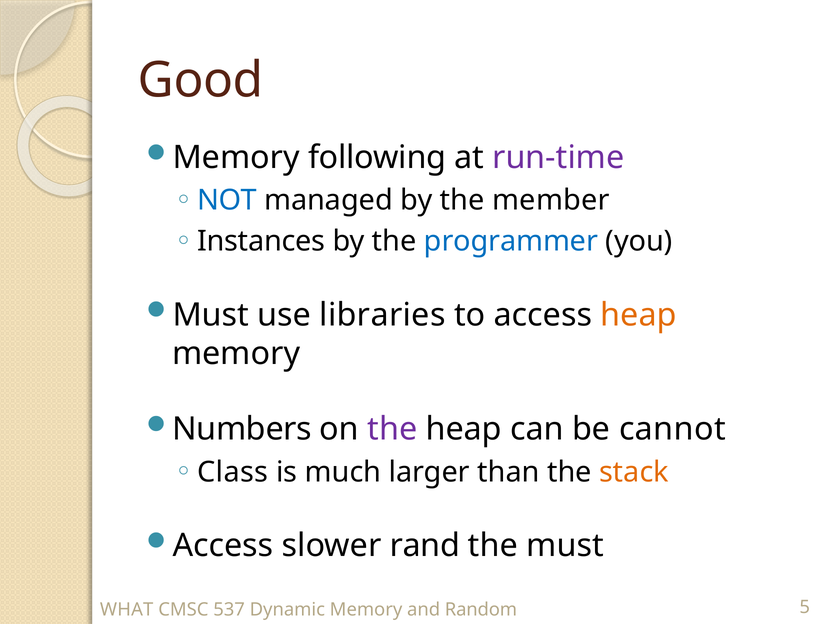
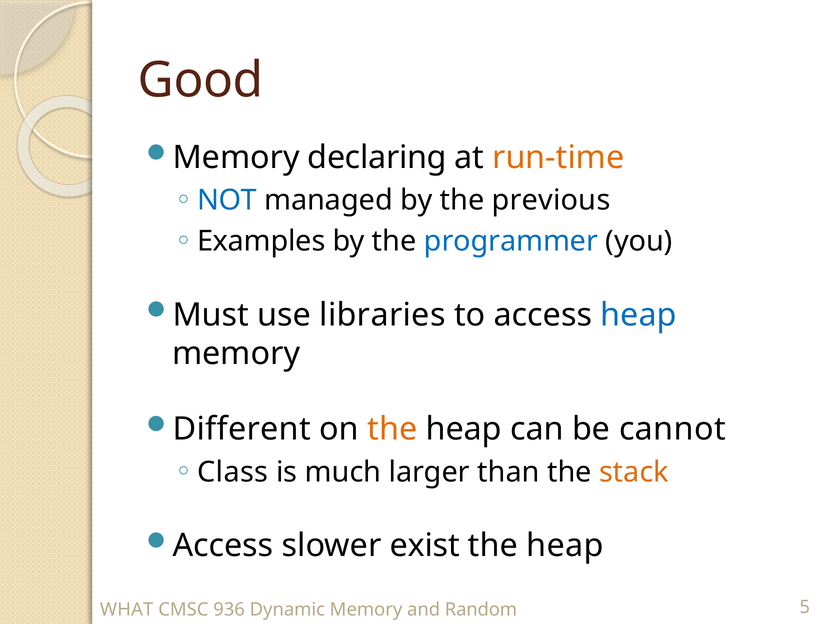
following: following -> declaring (377, 158)
run-time colour: purple -> orange (558, 158)
member: member -> previous (551, 200)
Instances: Instances -> Examples (261, 241)
heap colour: orange -> blue (638, 315)
Numbers: Numbers -> Different (242, 429)
the colour: purple -> orange (392, 429)
rand: rand -> exist (425, 546)
must: must -> heap (565, 546)
537: 537 -> 936 (229, 610)
